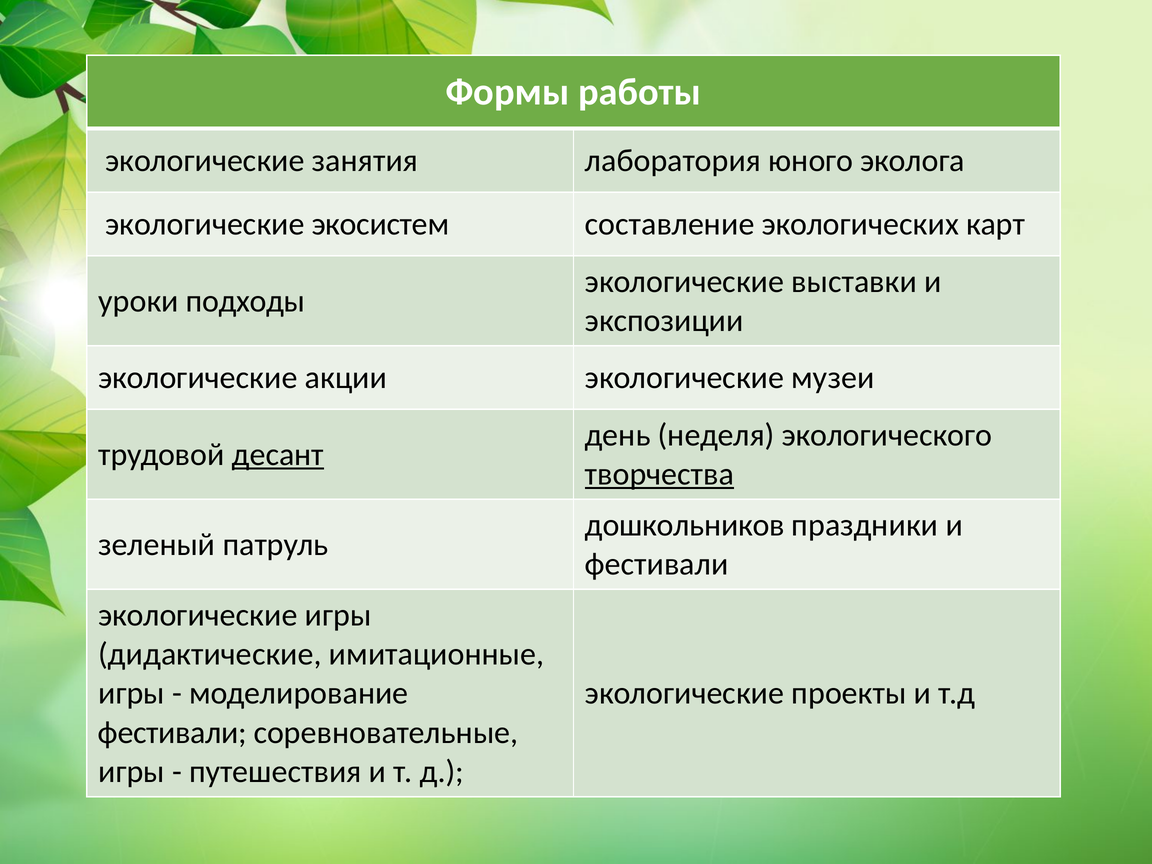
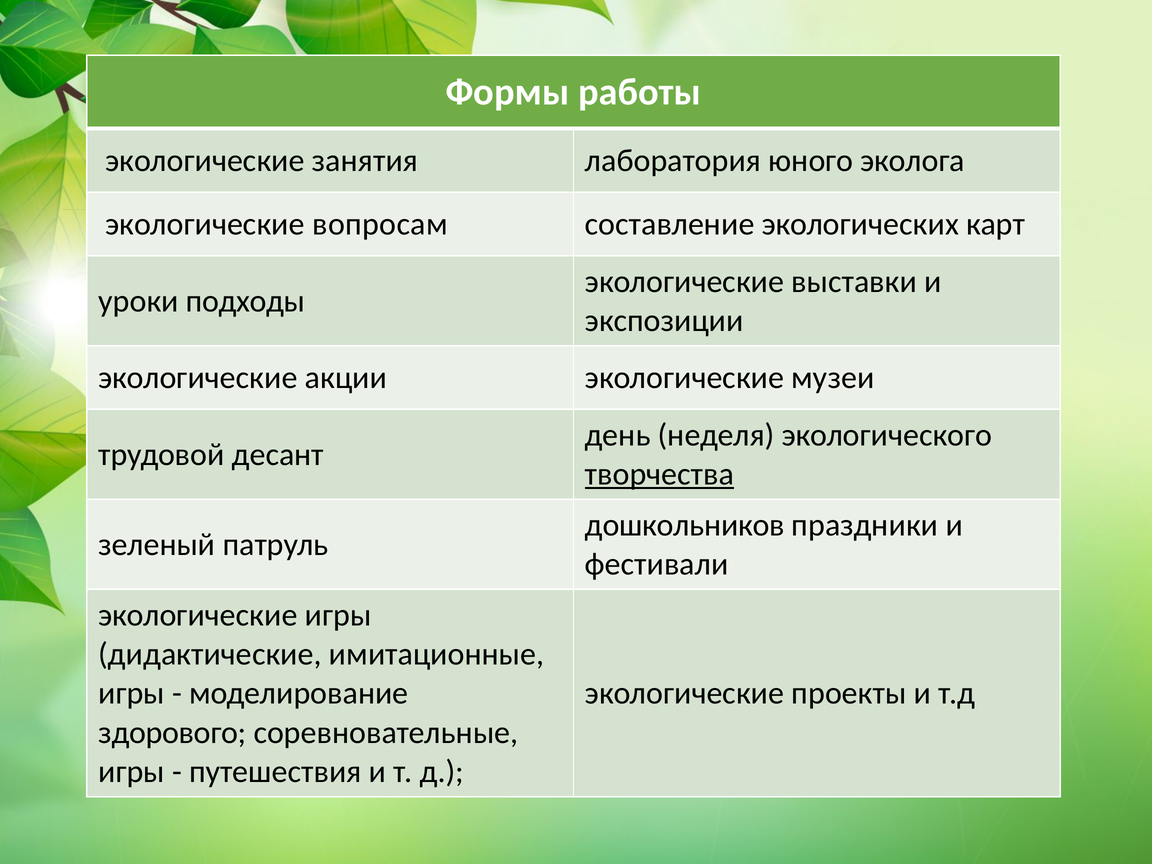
экосистем: экосистем -> вопросам (380, 224)
десант underline: present -> none (278, 455)
фестивали: фестивали -> здорового (172, 733)
